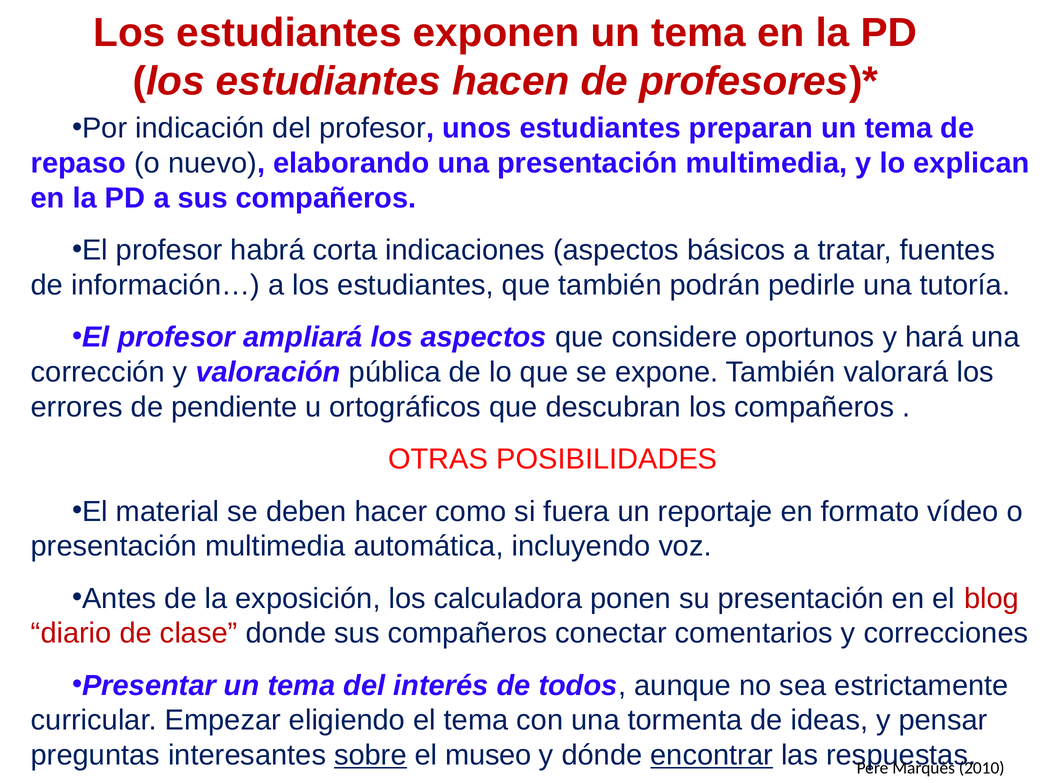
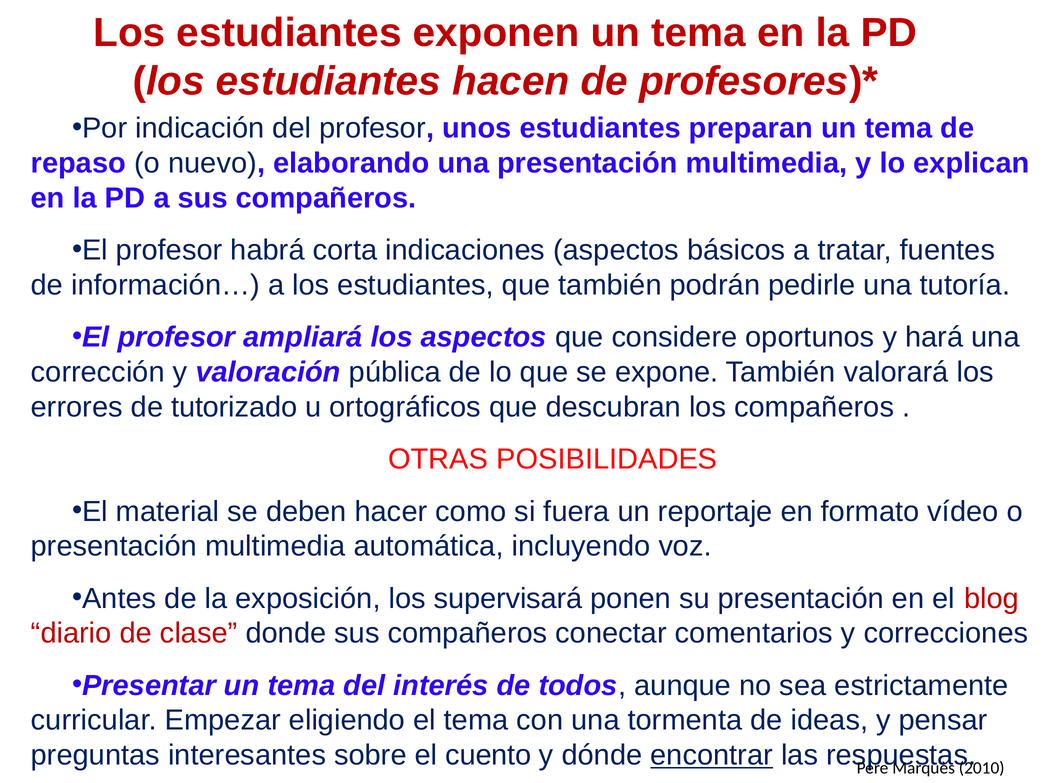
pendiente: pendiente -> tutorizado (234, 407)
calculadora: calculadora -> supervisará (508, 598)
sobre underline: present -> none (370, 755)
museo: museo -> cuento (488, 755)
